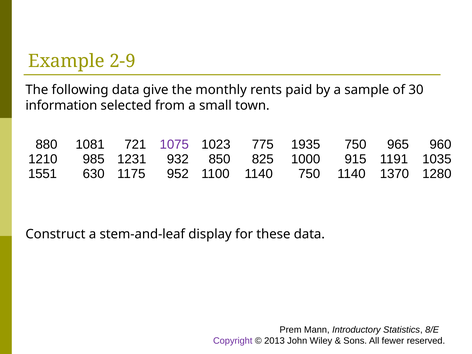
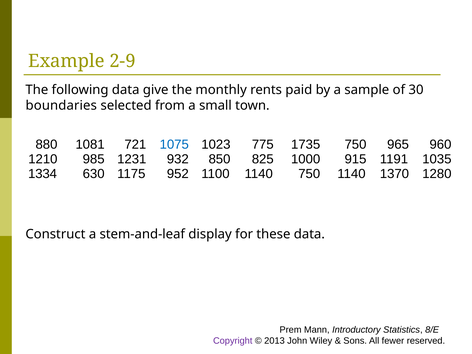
information: information -> boundaries (61, 106)
1075 colour: purple -> blue (174, 145)
1935: 1935 -> 1735 (306, 145)
1551: 1551 -> 1334 (42, 174)
